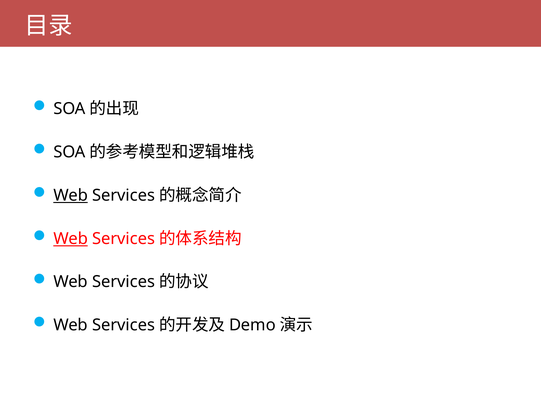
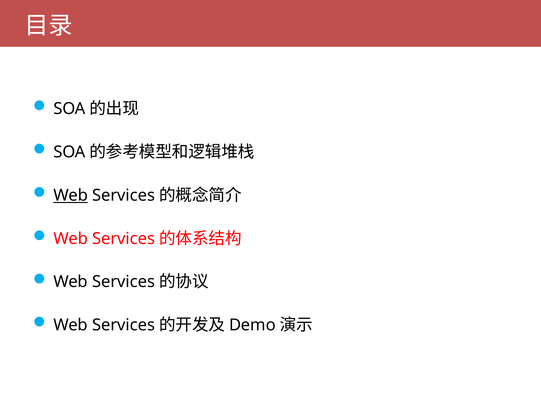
Web underline: present -> none (71, 238)
